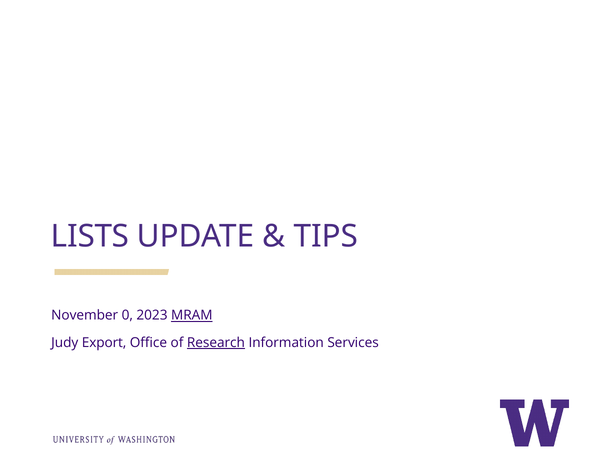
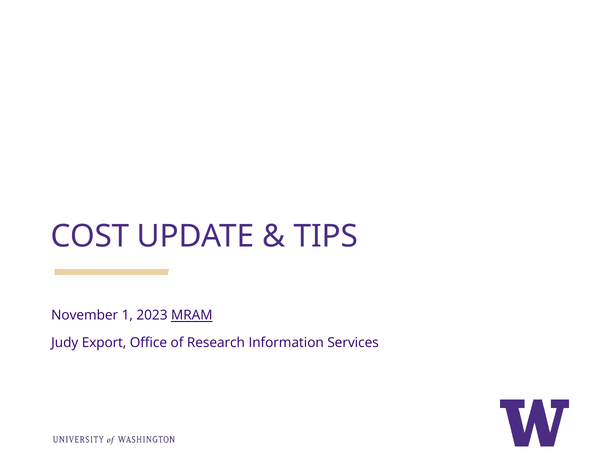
LISTS: LISTS -> COST (90, 236)
0: 0 -> 1 (127, 315)
Research underline: present -> none (216, 342)
